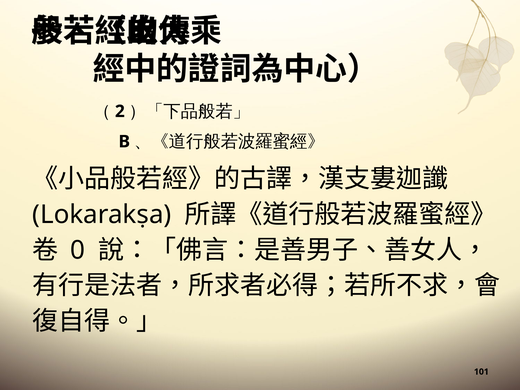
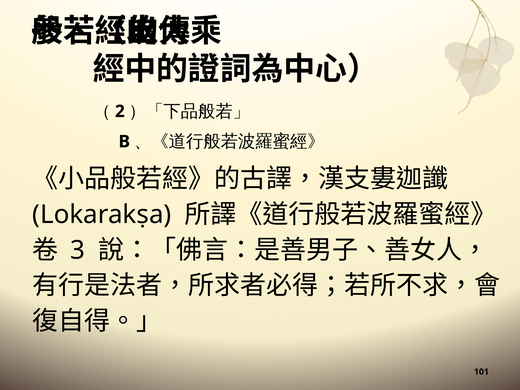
0: 0 -> 3 (78, 250)
